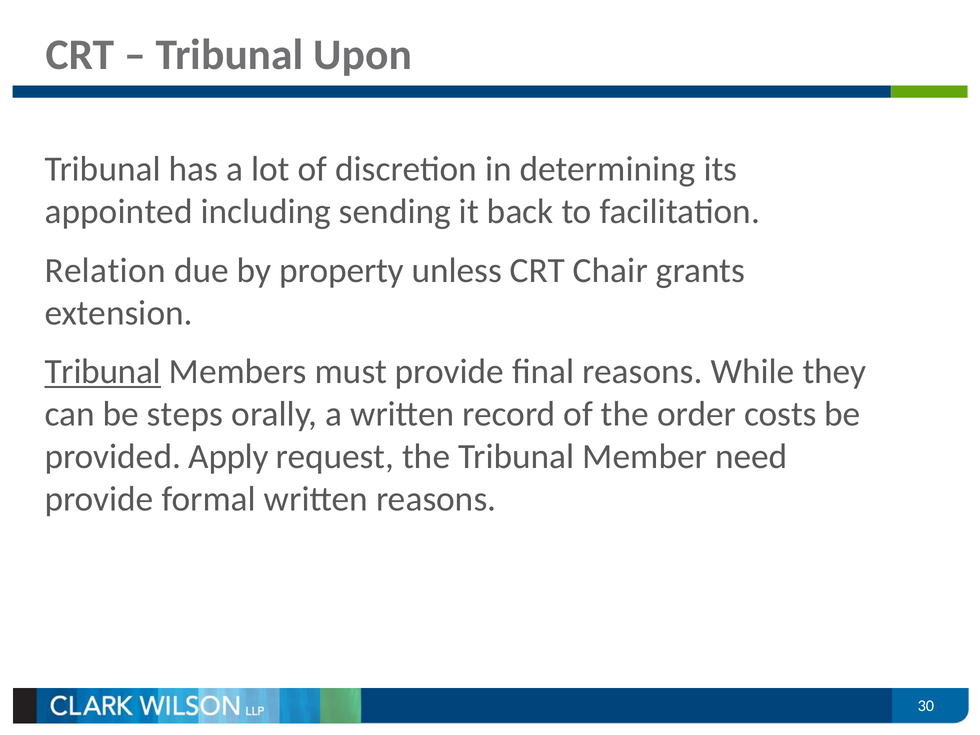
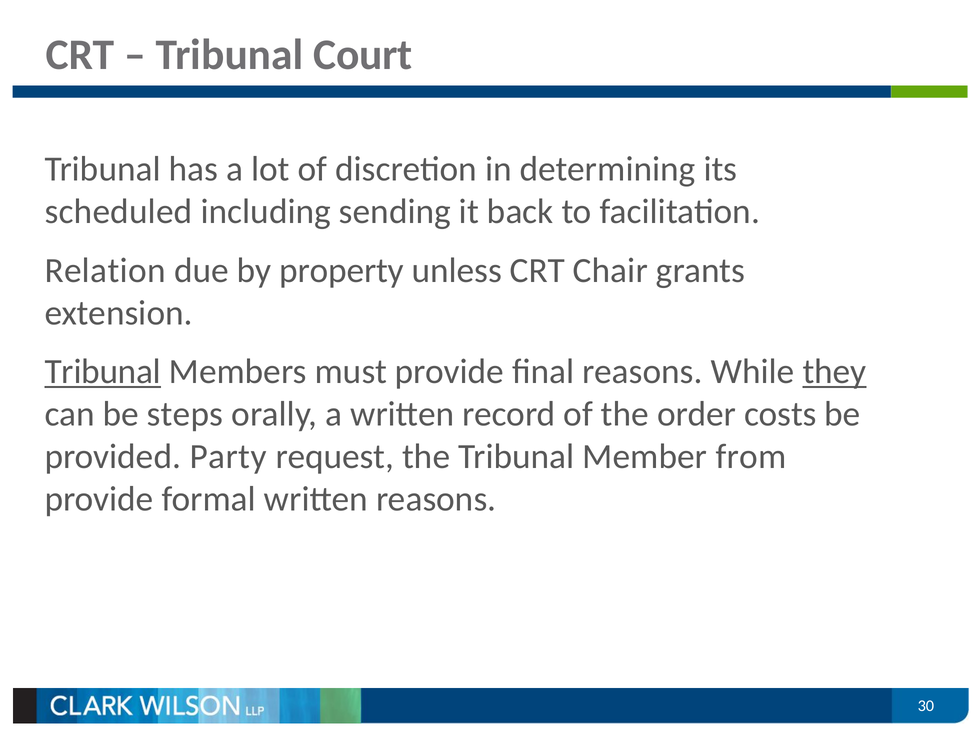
Upon: Upon -> Court (363, 55)
appointed: appointed -> scheduled (119, 212)
they underline: none -> present (834, 372)
Apply: Apply -> Party (228, 457)
need: need -> from (751, 457)
